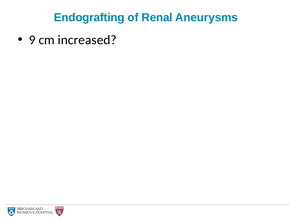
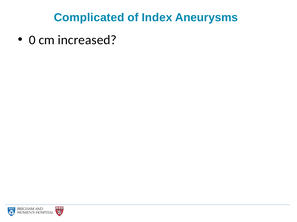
Endografting: Endografting -> Complicated (89, 18)
Renal: Renal -> Index (157, 18)
9: 9 -> 0 (32, 40)
